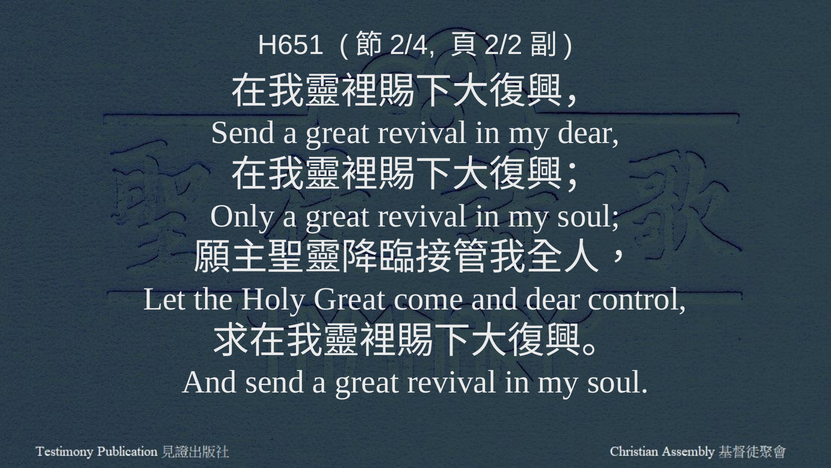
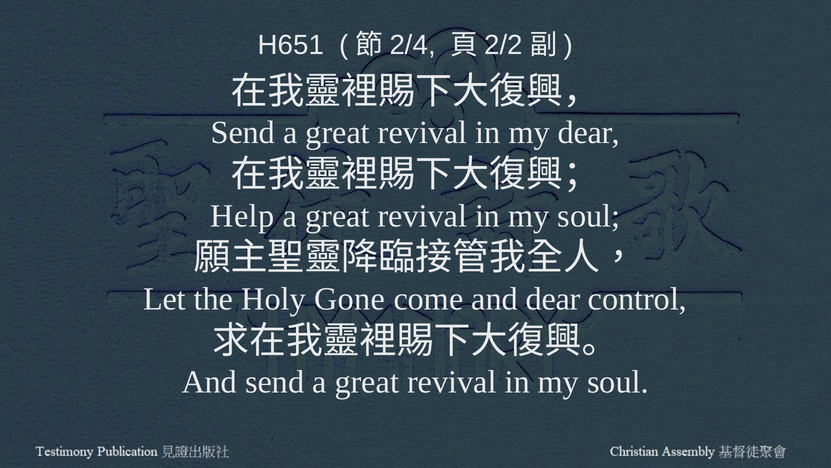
Only: Only -> Help (242, 216)
Holy Great: Great -> Gone (350, 299)
